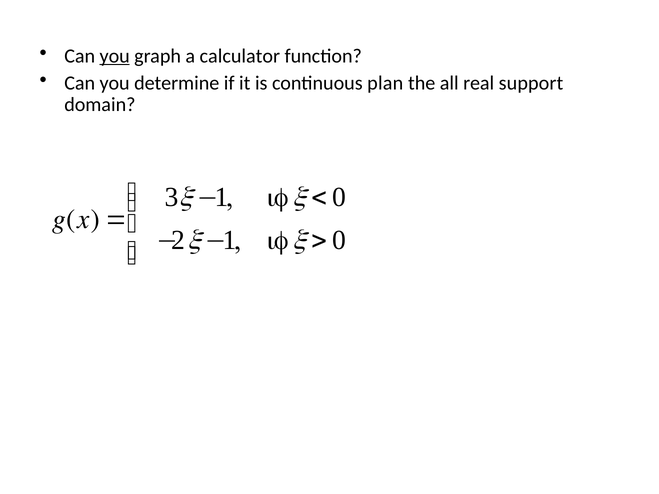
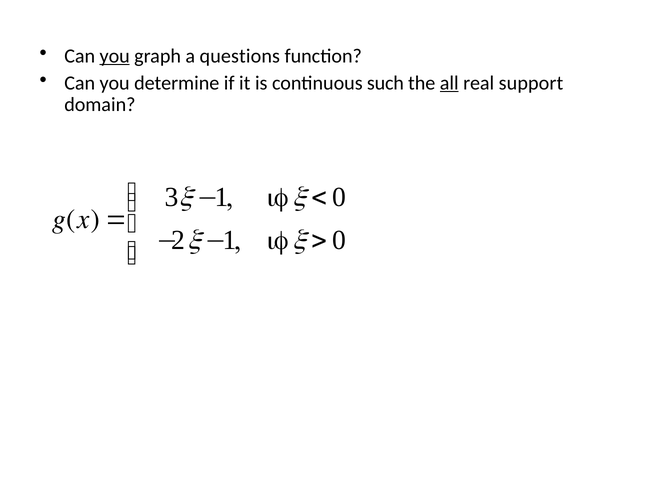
calculator: calculator -> questions (240, 56)
plan: plan -> such (385, 83)
all underline: none -> present (449, 83)
